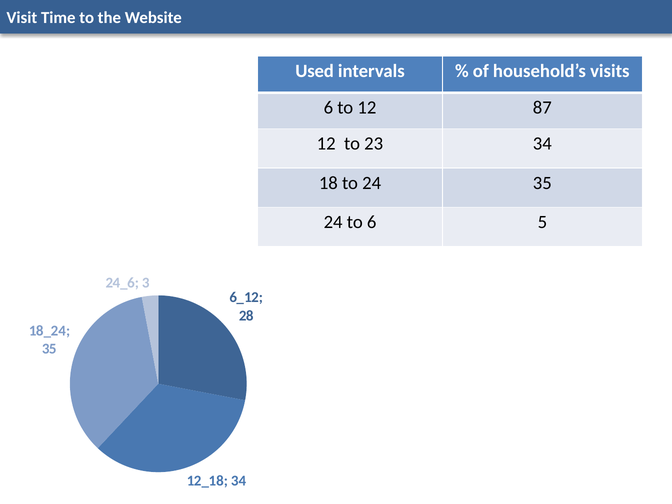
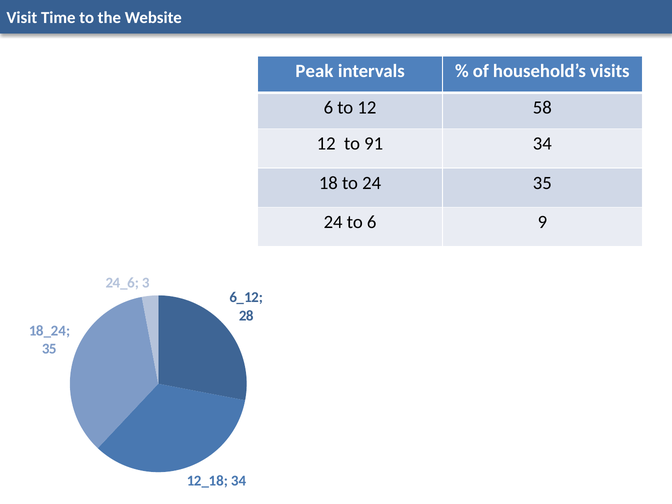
Used: Used -> Peak (314, 71)
87: 87 -> 58 (542, 108)
23: 23 -> 91 (374, 144)
5: 5 -> 9 (542, 222)
